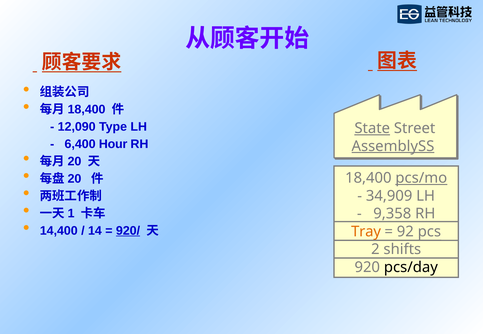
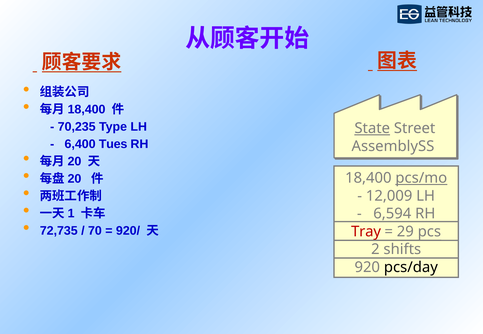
12,090: 12,090 -> 70,235 (77, 127)
Hour: Hour -> Tues (113, 144)
AssemblySS underline: present -> none (393, 146)
34,909: 34,909 -> 12,009 (389, 196)
9,358: 9,358 -> 6,594 (392, 214)
14,400: 14,400 -> 72,735 (59, 231)
14: 14 -> 70 (95, 231)
920/ underline: present -> none (128, 231)
Tray colour: orange -> red (366, 232)
92: 92 -> 29 (405, 232)
